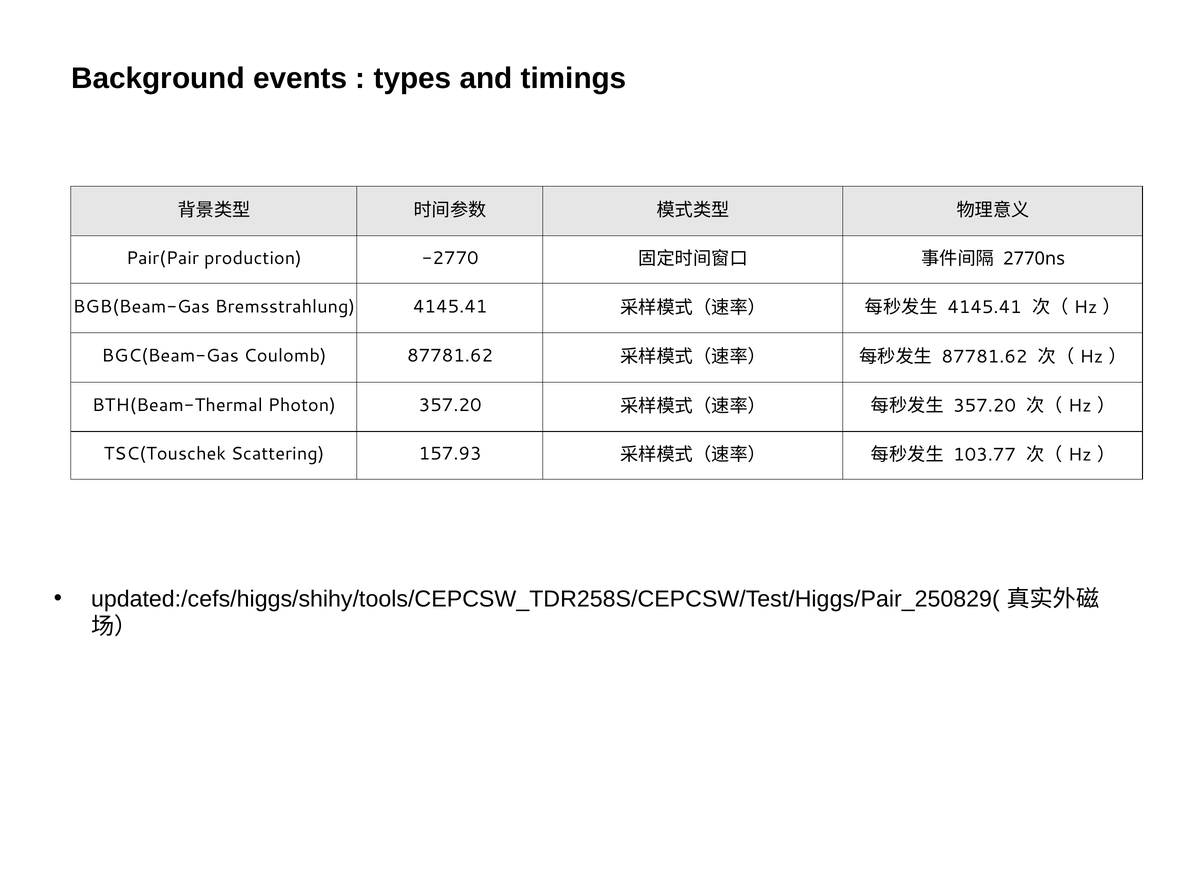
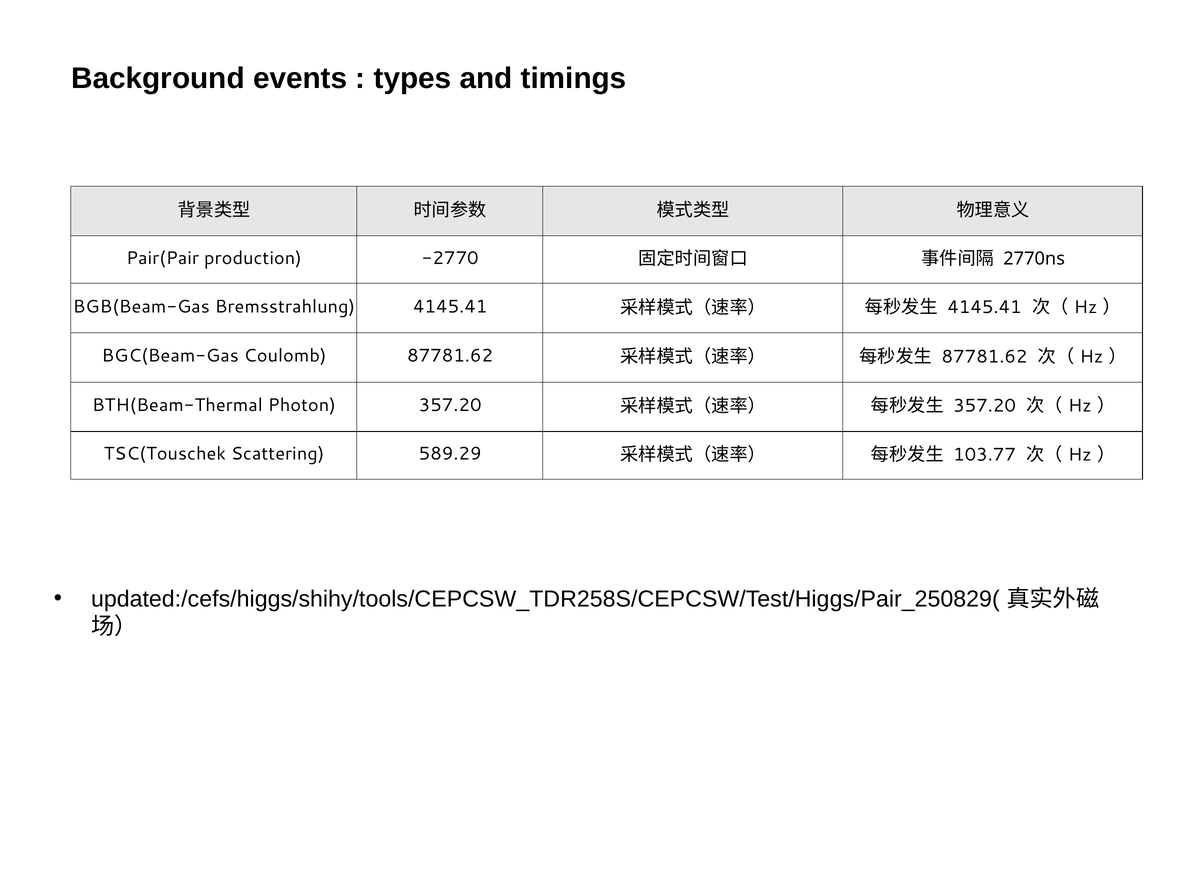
157.93: 157.93 -> 589.29 (450, 454)
